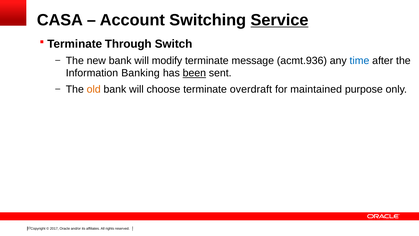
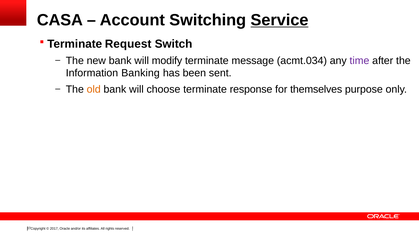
Through: Through -> Request (128, 44)
acmt.936: acmt.936 -> acmt.034 (302, 61)
time colour: blue -> purple (359, 61)
been underline: present -> none (194, 73)
overdraft: overdraft -> response (251, 89)
maintained: maintained -> themselves (316, 89)
